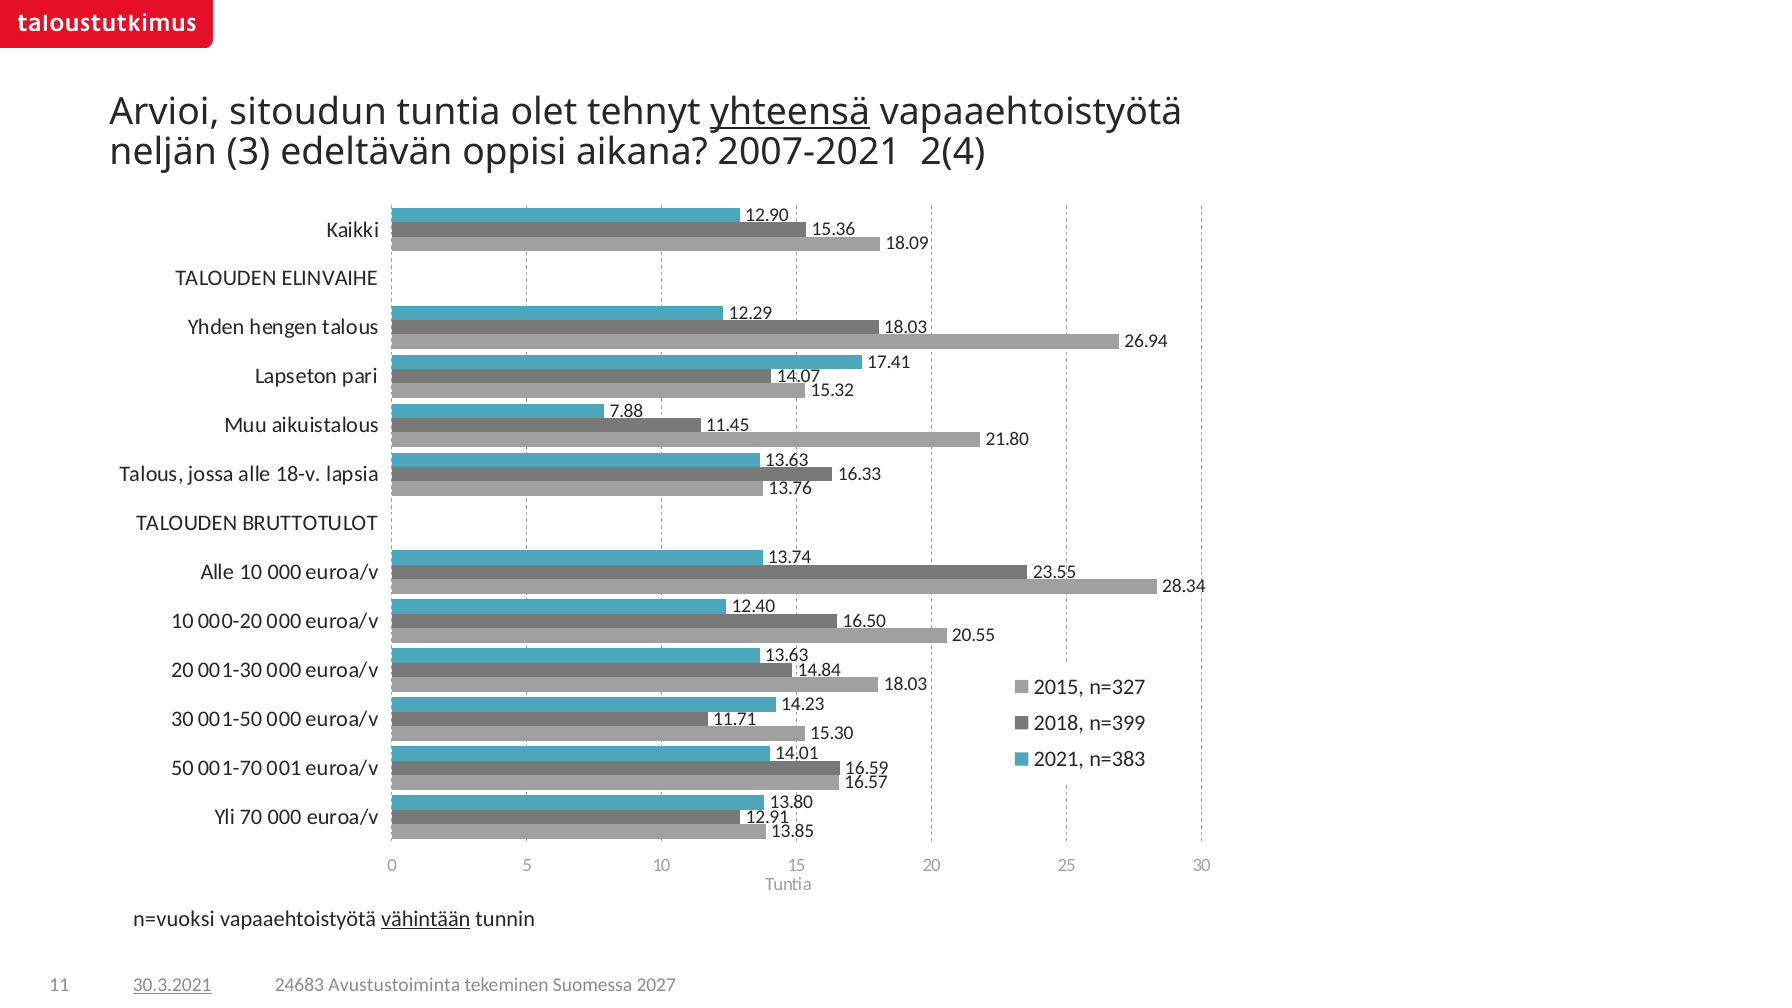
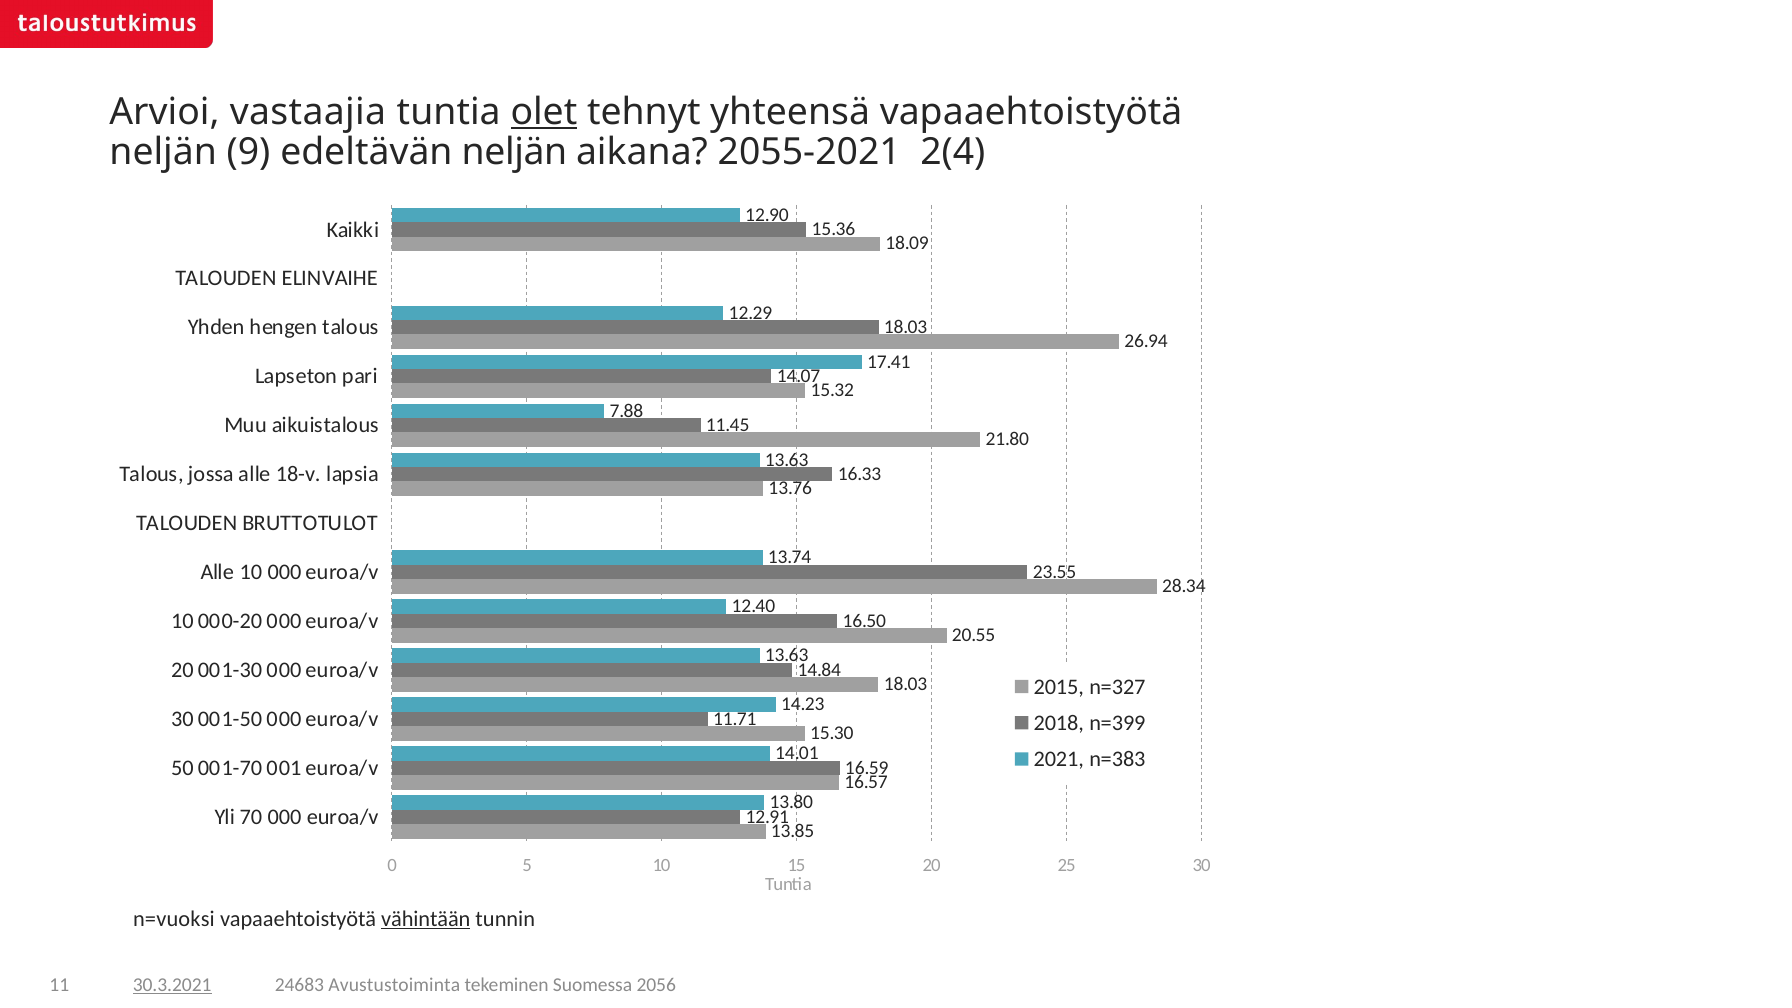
sitoudun: sitoudun -> vastaajia (308, 112)
olet underline: none -> present (544, 112)
yhteensä underline: present -> none (790, 112)
3: 3 -> 9 (249, 153)
edeltävän oppisi: oppisi -> neljän (515, 153)
2007-2021: 2007-2021 -> 2055-2021 (809, 153)
2027: 2027 -> 2056 (656, 985)
